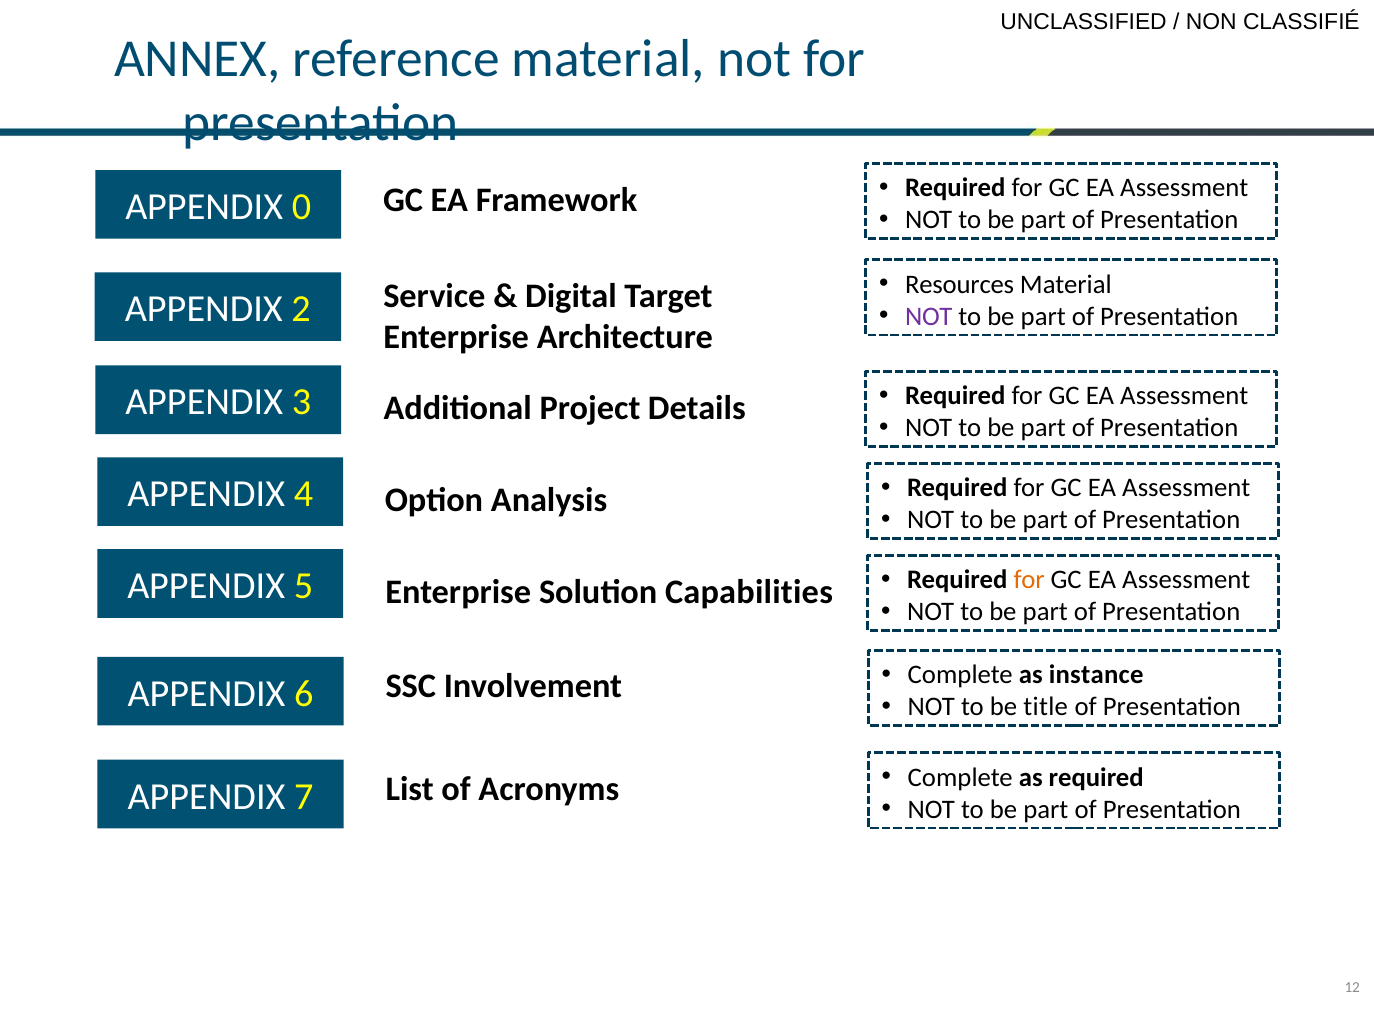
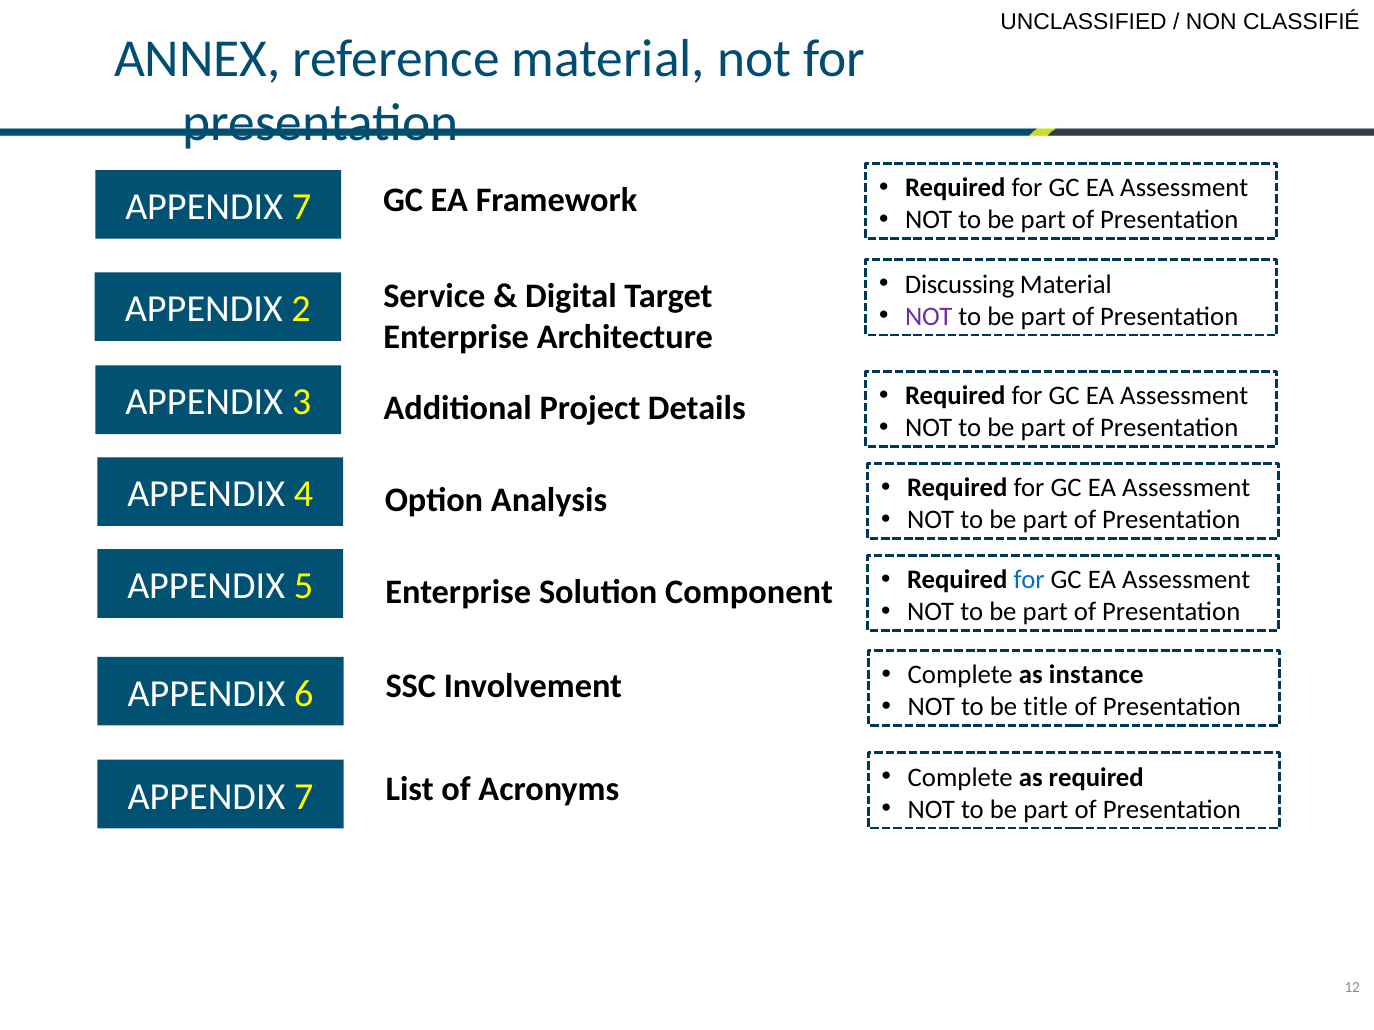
0: 0 -> 7 (301, 207)
Resources: Resources -> Discussing (960, 285)
for colour: orange -> blue (1029, 580)
Capabilities: Capabilities -> Component (749, 592)
